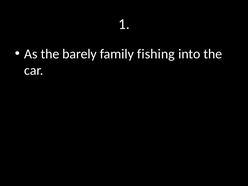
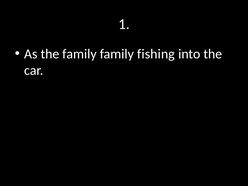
the barely: barely -> family (80, 54)
